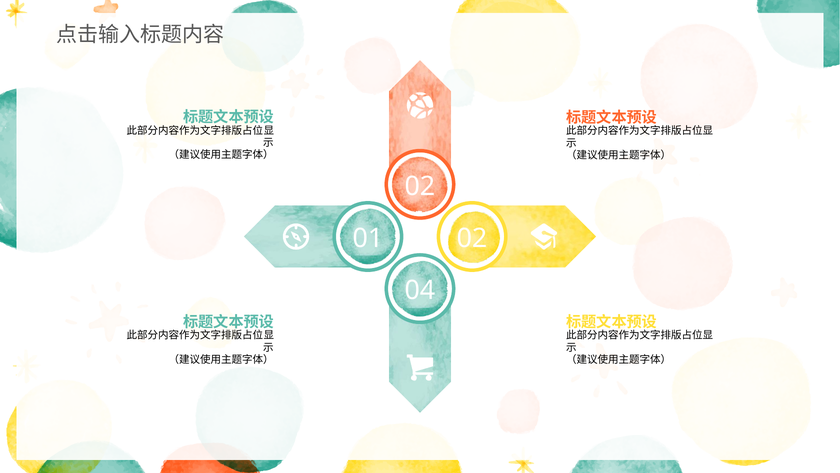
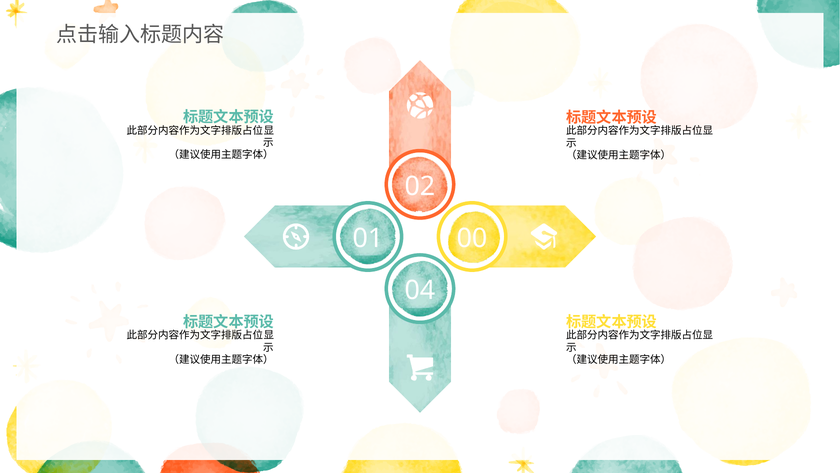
01 02: 02 -> 00 (472, 238)
